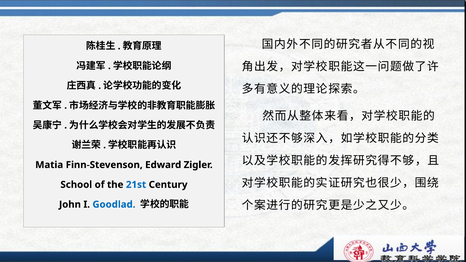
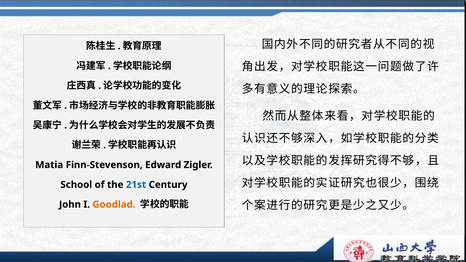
Goodlad colour: blue -> orange (114, 205)
